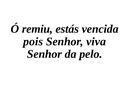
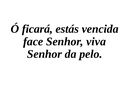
remiu: remiu -> ficará (37, 29)
pois: pois -> face (33, 42)
